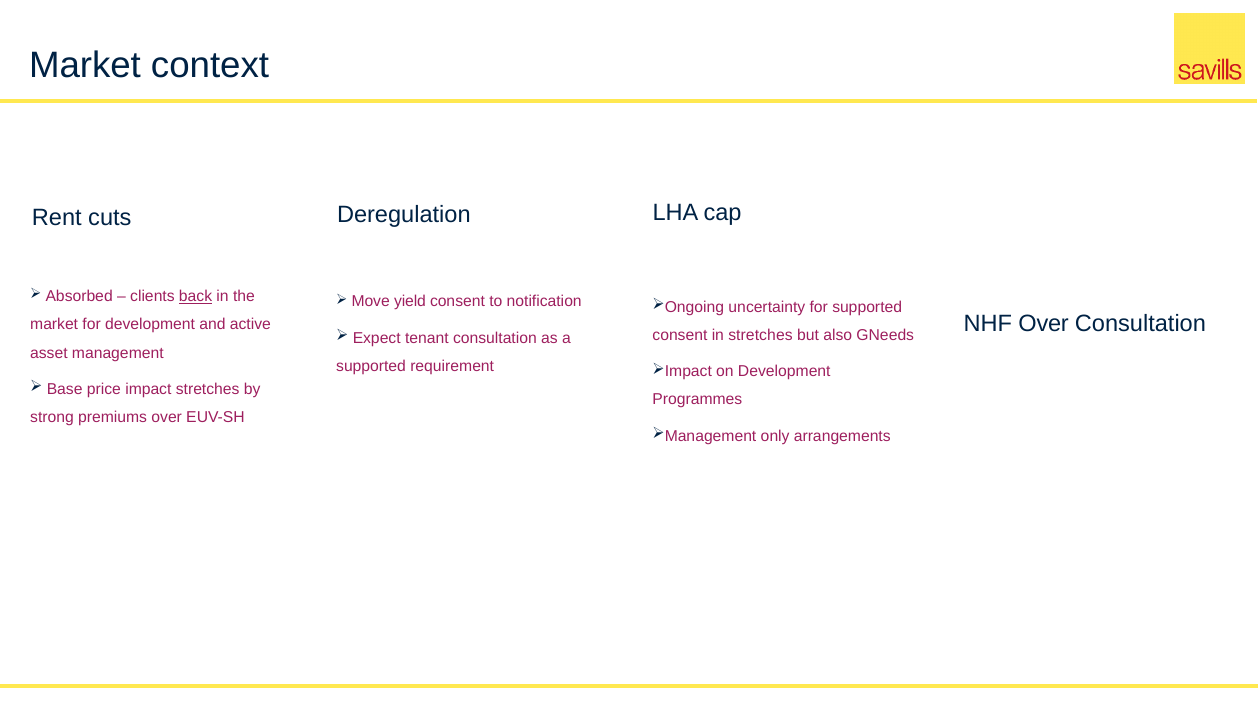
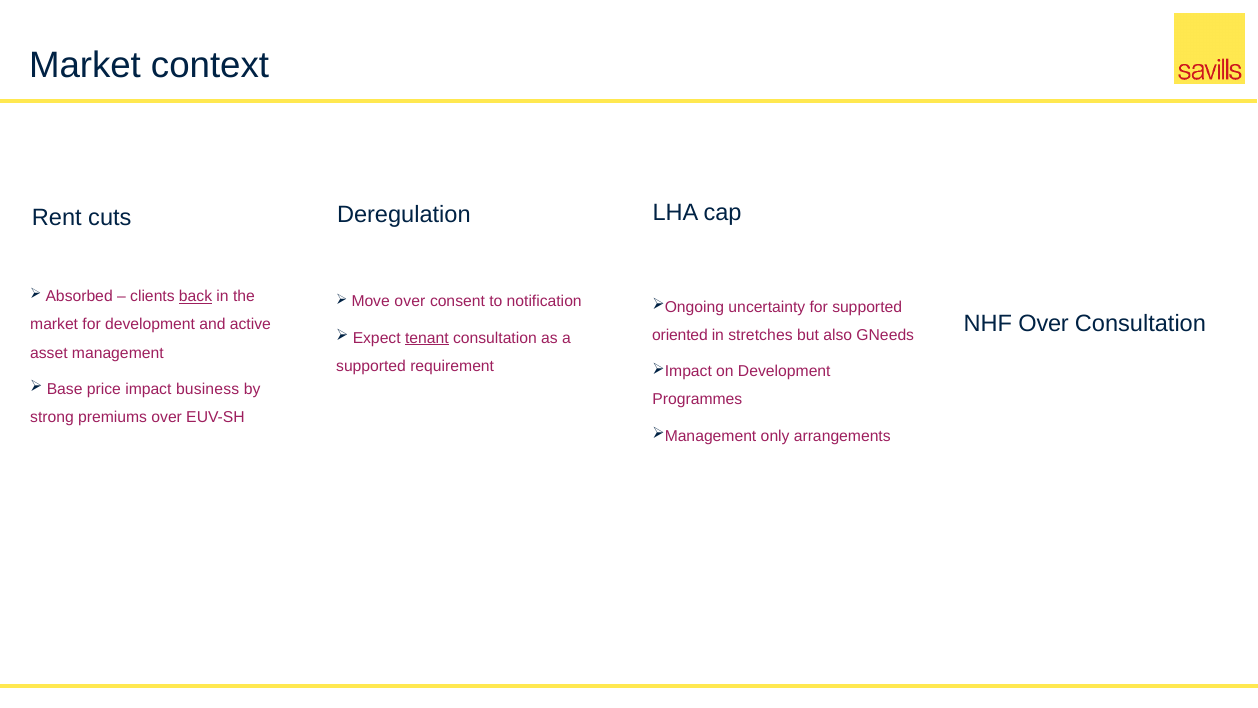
Move yield: yield -> over (410, 301)
consent: consent -> oriented (680, 335)
tenant underline: none -> present (427, 338)
impact stretches: stretches -> business (208, 389)
